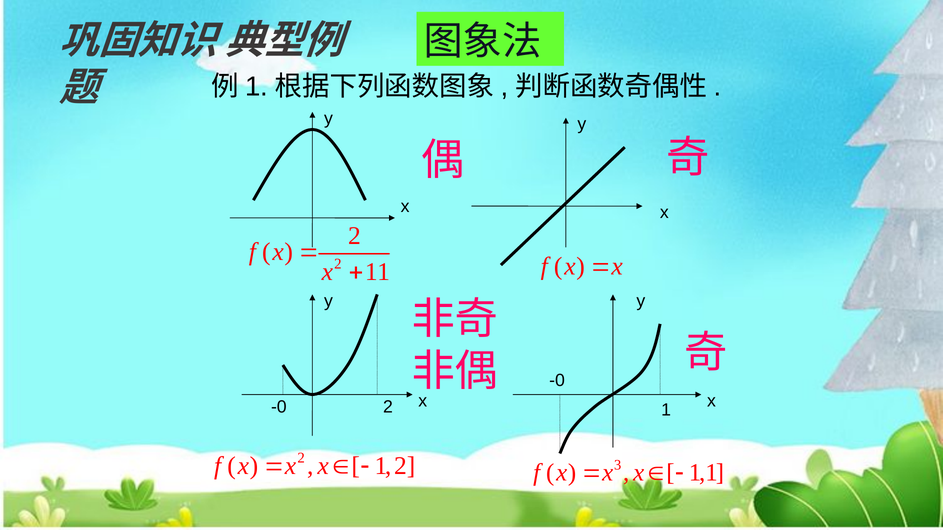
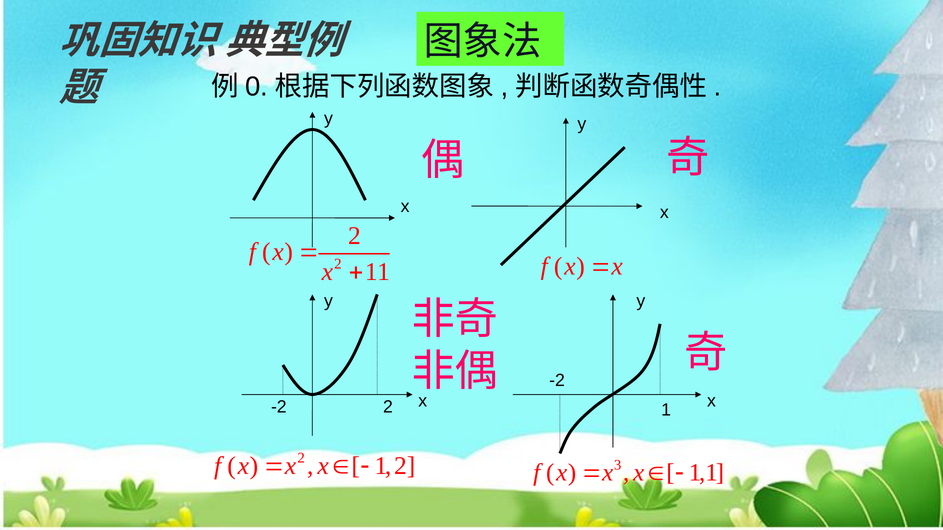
1: 1 -> 0 (257, 87)
-0: -0 -> -2 (557, 381)
-0: -0 -> -2 (279, 407)
